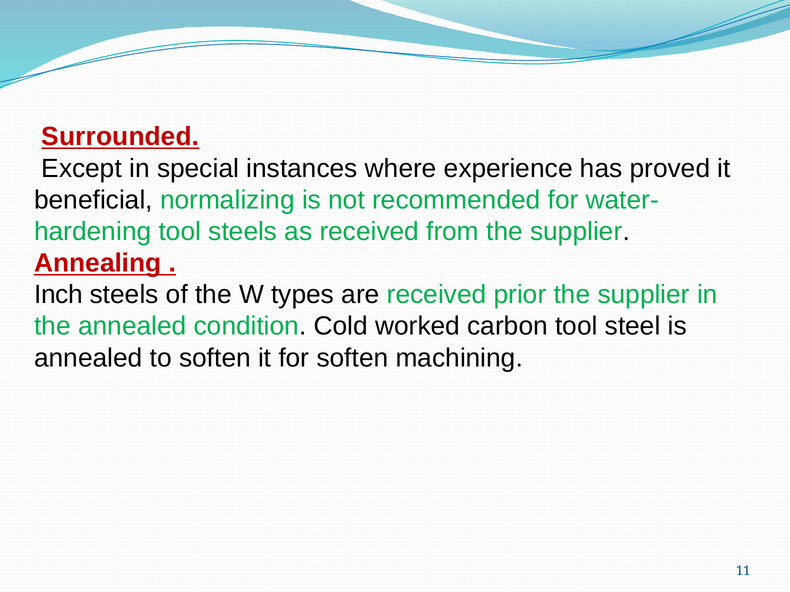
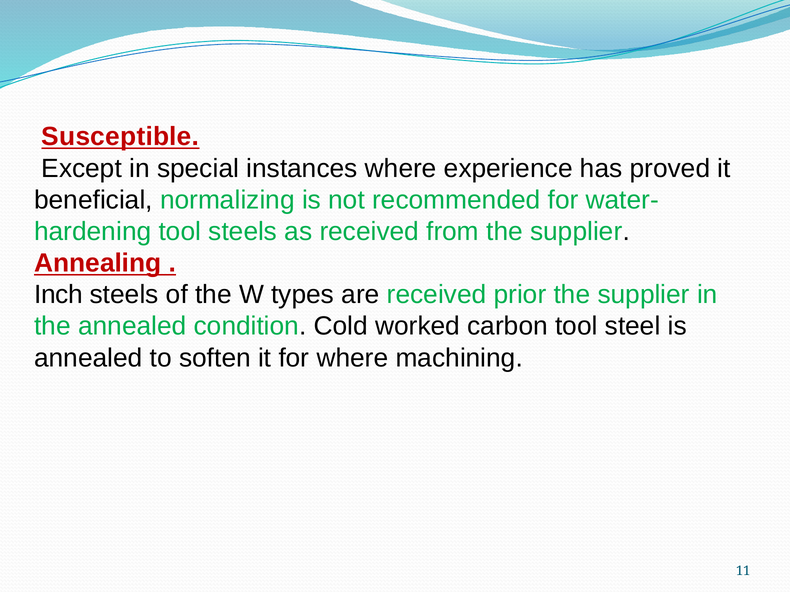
Surrounded: Surrounded -> Susceptible (120, 137)
for soften: soften -> where (352, 358)
